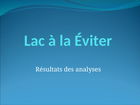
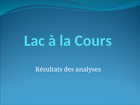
Éviter: Éviter -> Cours (93, 41)
